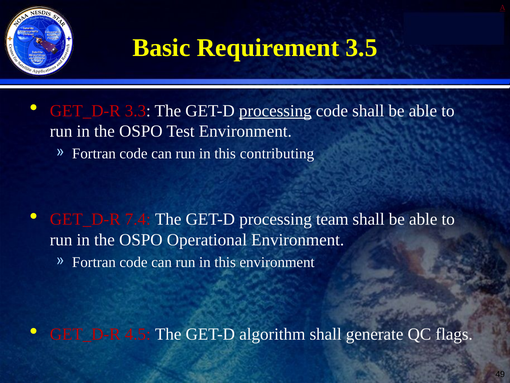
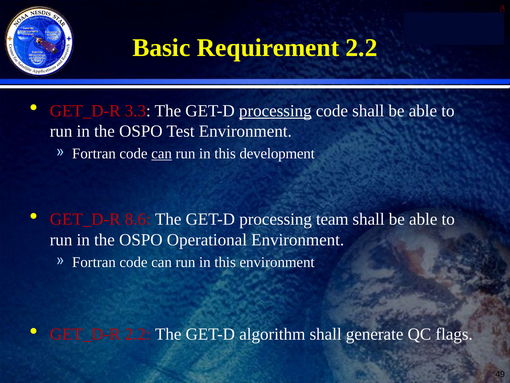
Requirement 3.5: 3.5 -> 2.2 (361, 48)
can underline: none -> present (162, 153)
contributing: contributing -> development (277, 153)
7.4: 7.4 -> 8.6 (138, 219)
GET_D-R 4.5: 4.5 -> 2.2 (138, 334)
